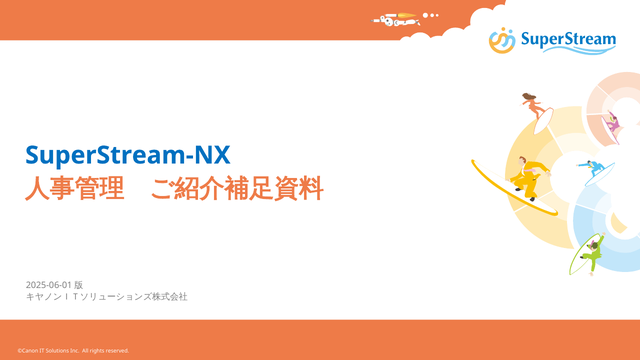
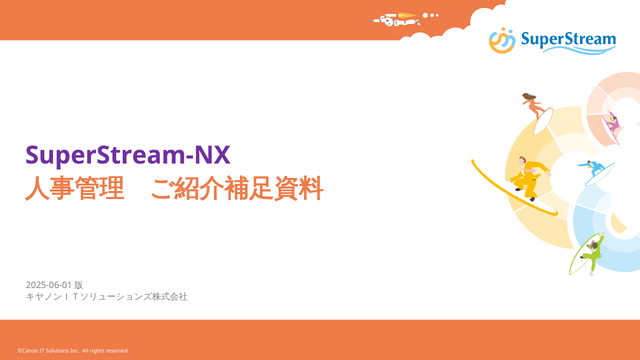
SuperStream-NX colour: blue -> purple (128, 155)
